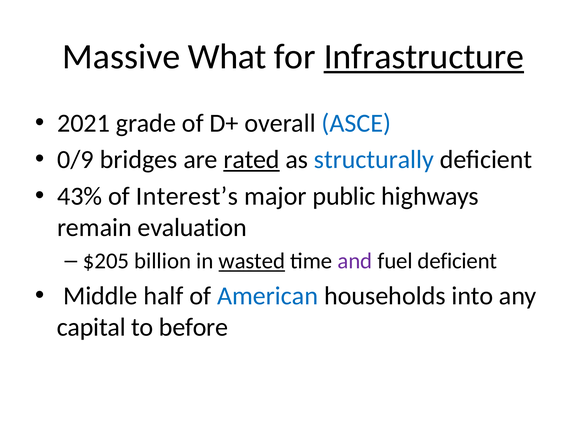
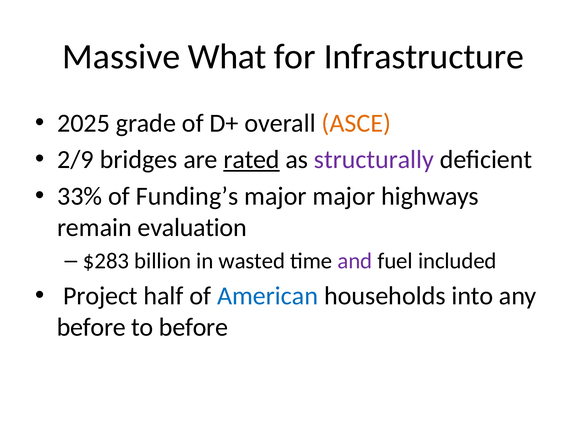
Infrastructure underline: present -> none (424, 57)
2021: 2021 -> 2025 (84, 123)
ASCE colour: blue -> orange (356, 123)
0/9: 0/9 -> 2/9 (75, 160)
structurally colour: blue -> purple (374, 160)
43%: 43% -> 33% (80, 196)
Interest’s: Interest’s -> Funding’s (187, 196)
major public: public -> major (344, 196)
$205: $205 -> $283 (106, 261)
wasted underline: present -> none (252, 261)
fuel deficient: deficient -> included (457, 261)
Middle: Middle -> Project (100, 296)
capital: capital -> before (91, 327)
